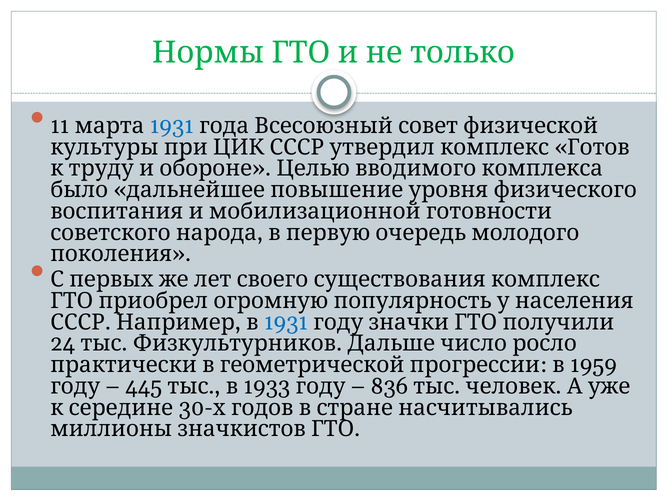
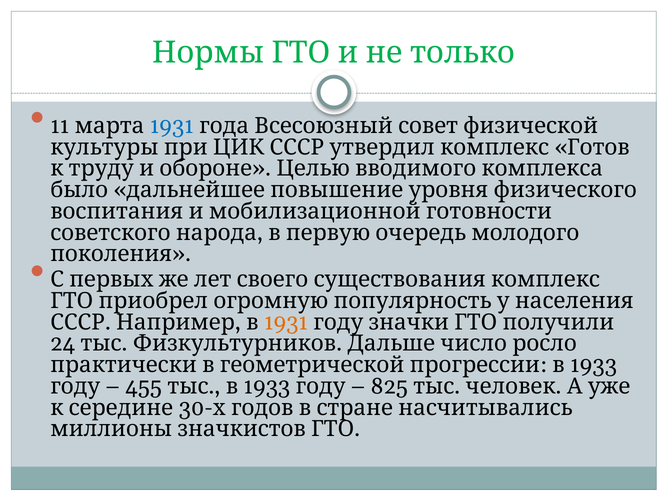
1931 colour: blue -> orange (286, 322)
1959: 1959 -> 1933 (594, 365)
445: 445 -> 455 (144, 386)
836: 836 -> 825 (389, 386)
